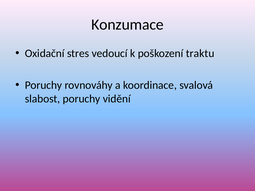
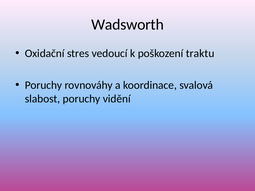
Konzumace: Konzumace -> Wadsworth (128, 25)
